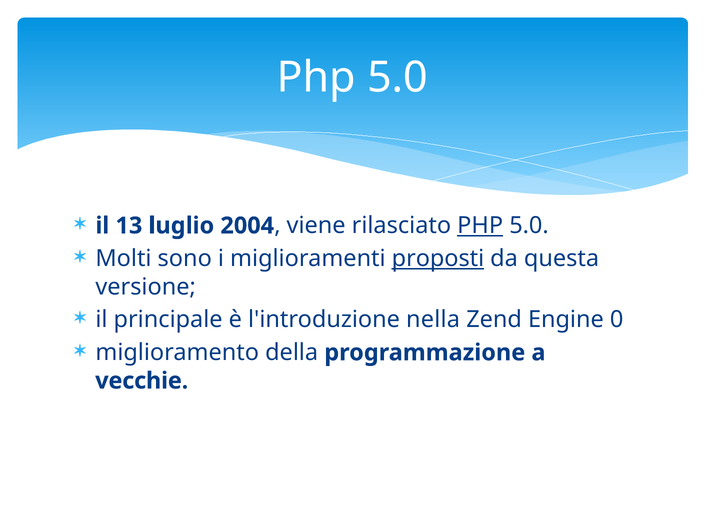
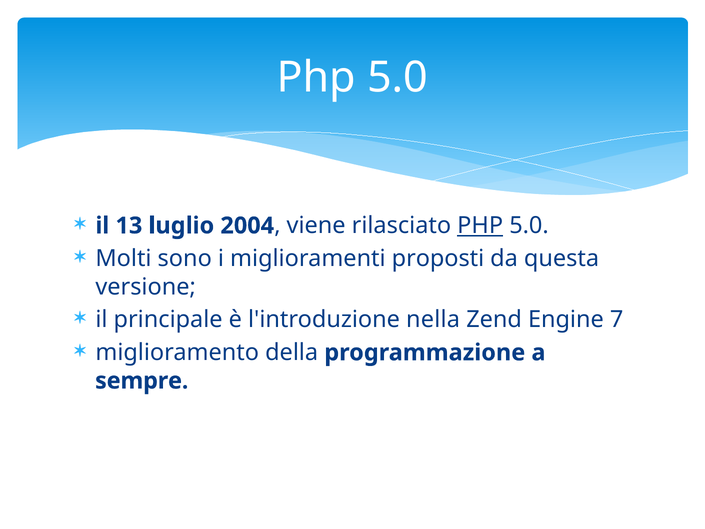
proposti underline: present -> none (438, 258)
0: 0 -> 7 (617, 320)
vecchie: vecchie -> sempre (142, 381)
